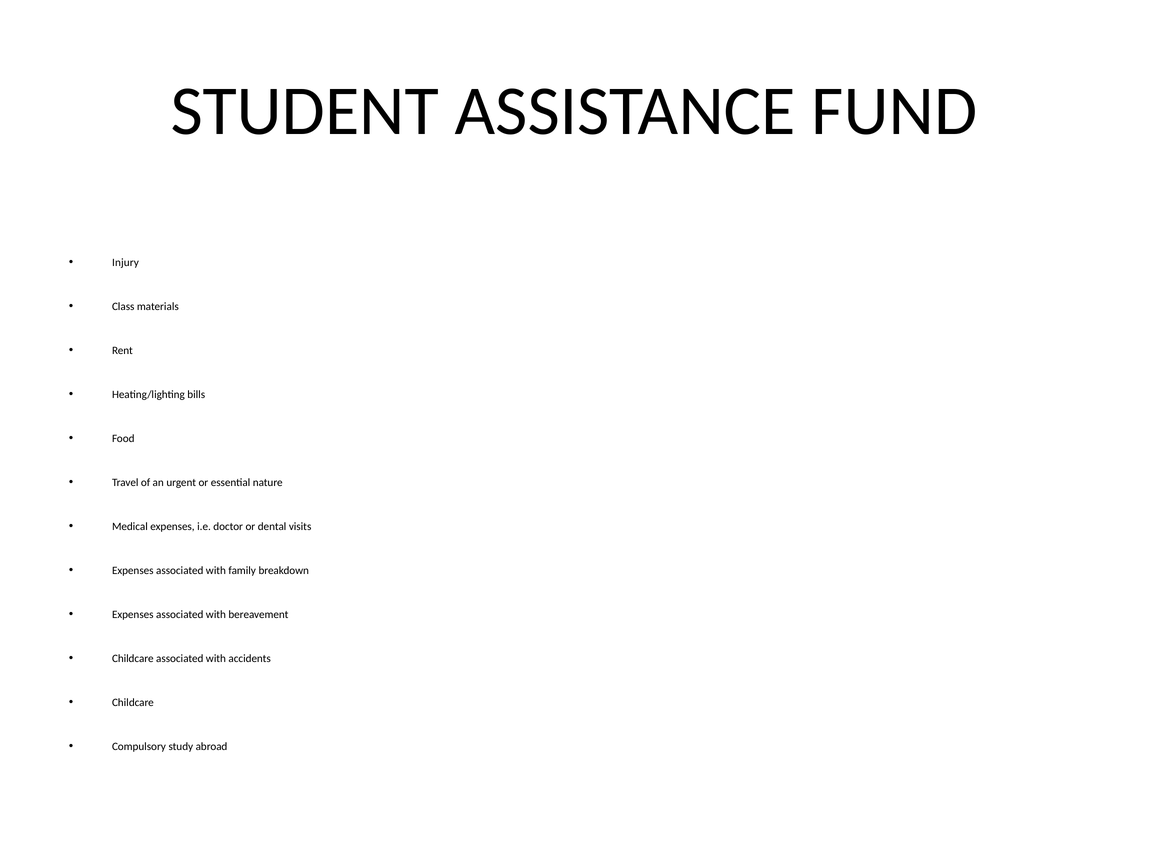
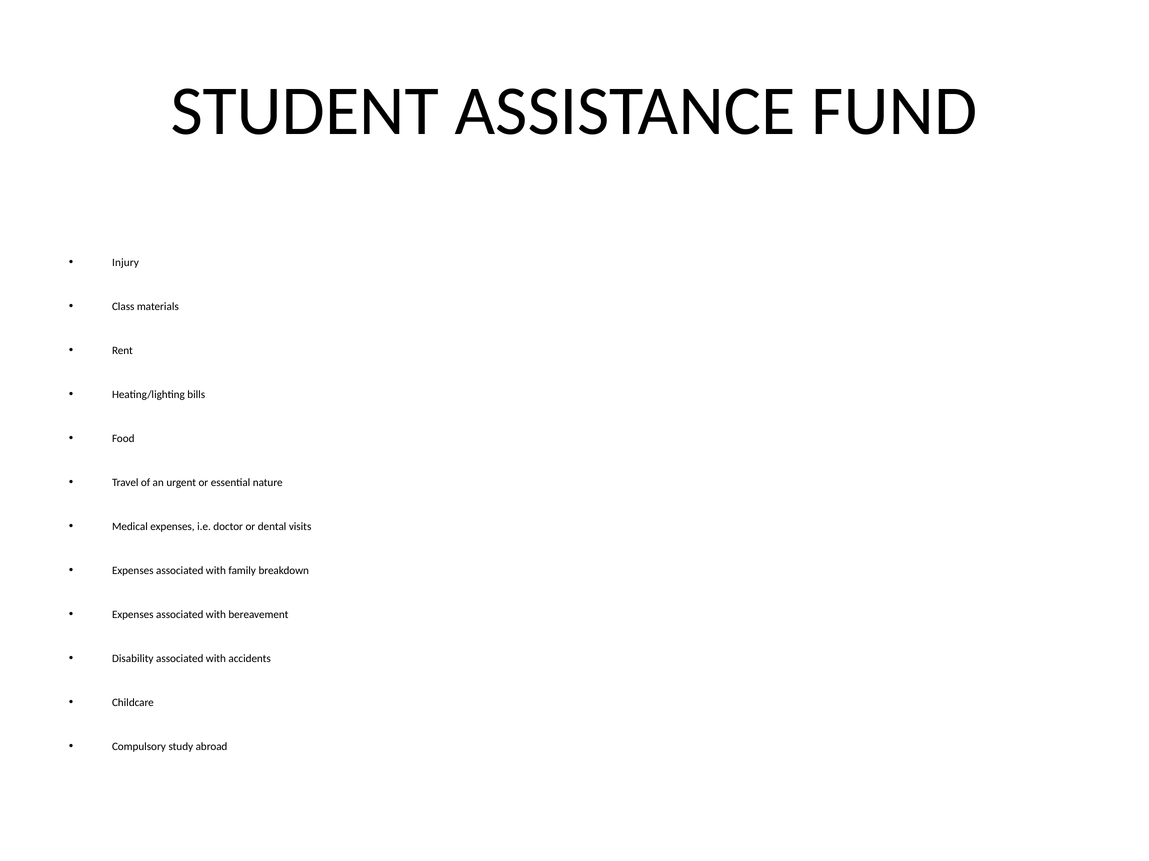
Childcare: Childcare -> Disability (133, 659)
